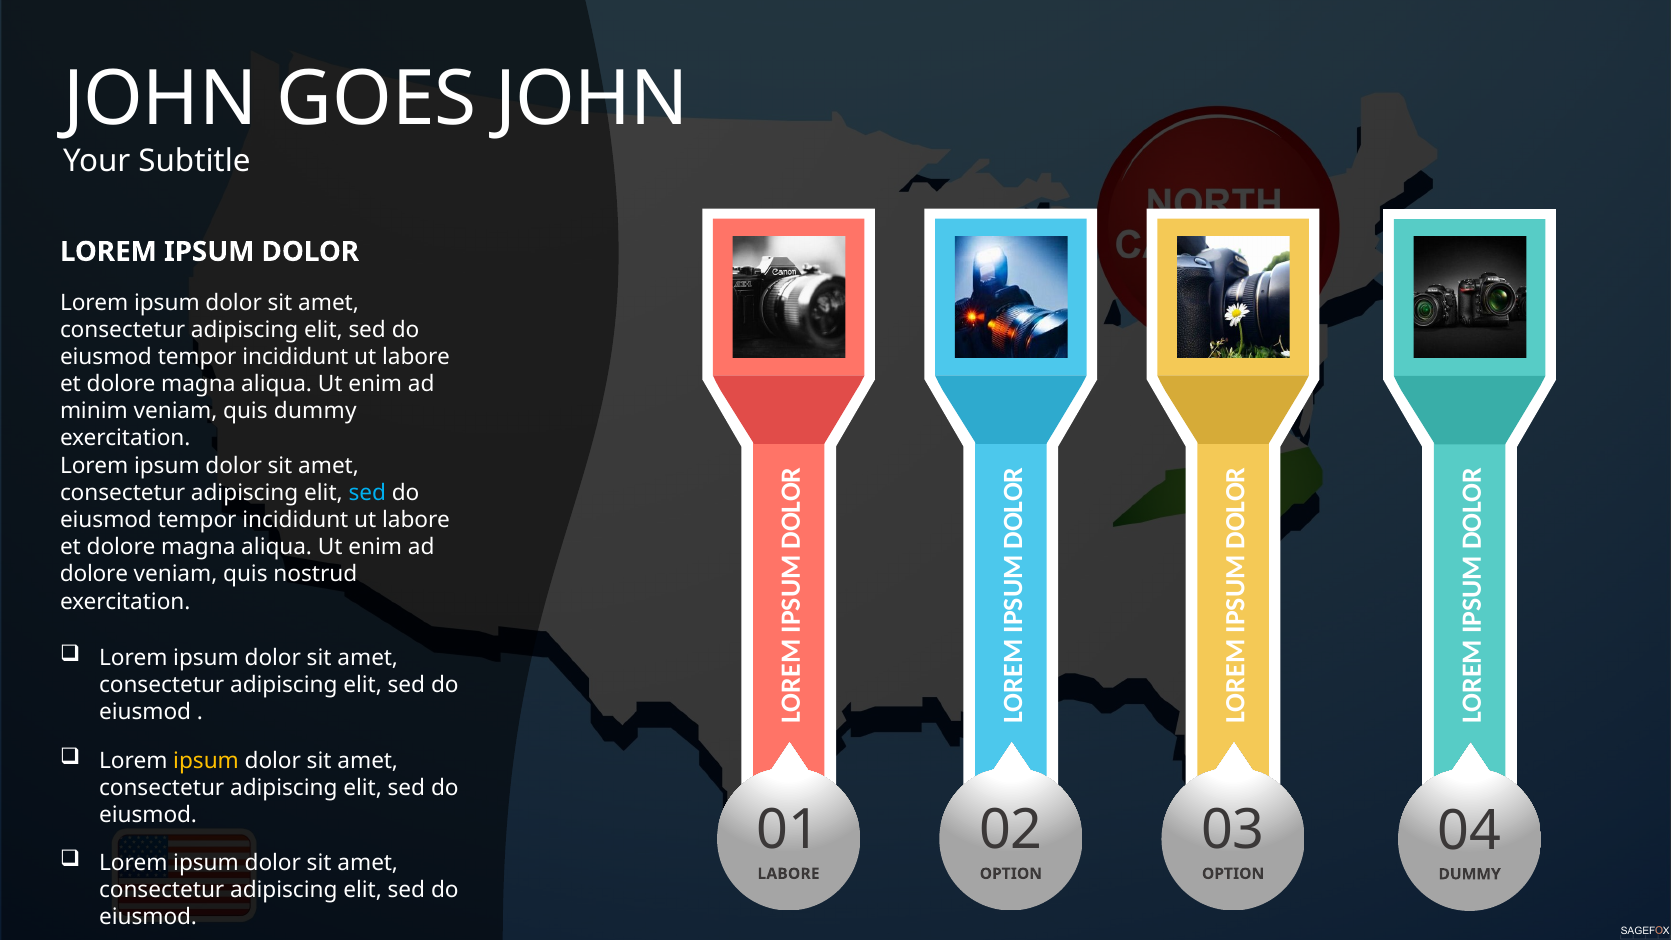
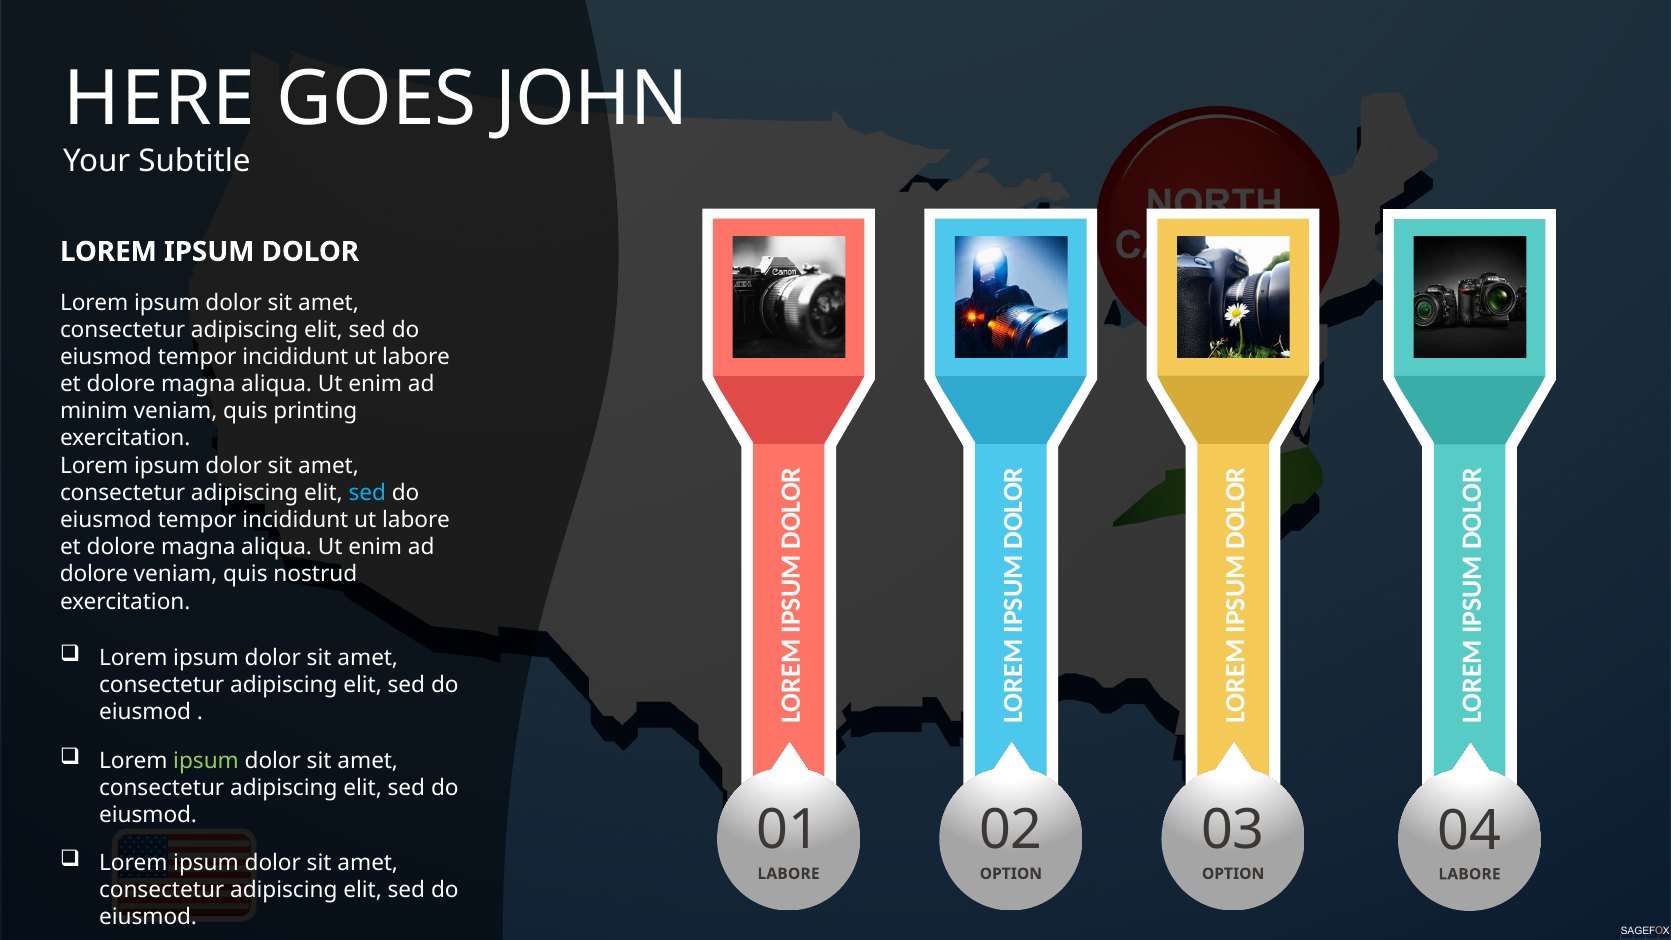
JOHN: JOHN -> HERE (159, 99)
quis dummy: dummy -> printing (315, 411)
ipsum colour: yellow -> light green (206, 761)
DUMMY: DUMMY -> LABORE (1470, 874)
